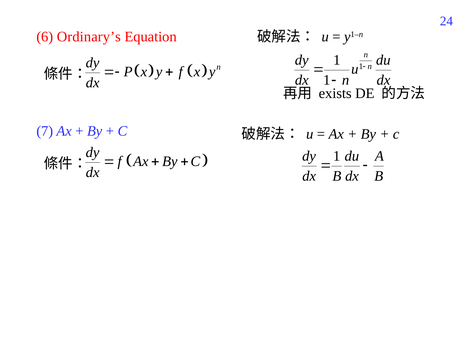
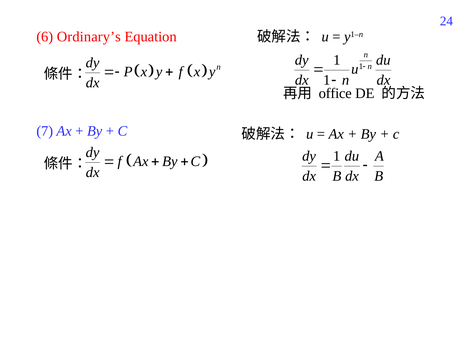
exists: exists -> office (335, 93)
